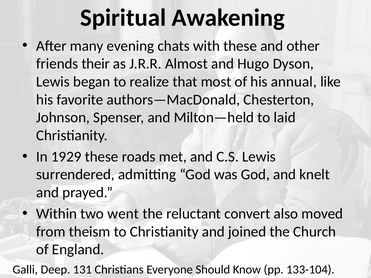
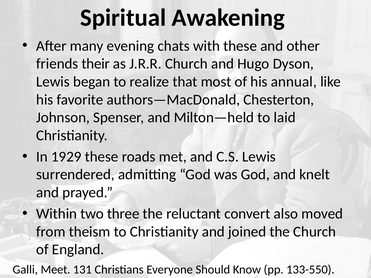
J.R.R Almost: Almost -> Church (186, 64)
went: went -> three (123, 214)
Deep: Deep -> Meet (56, 270)
133-104: 133-104 -> 133-550 (310, 270)
